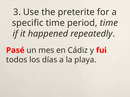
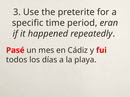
period time: time -> eran (109, 23)
